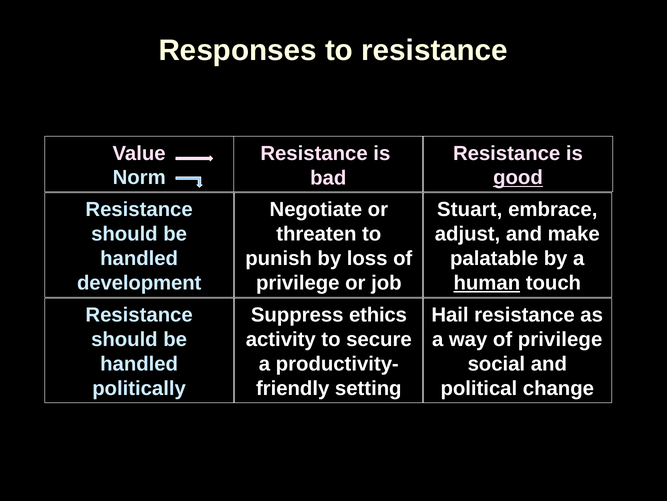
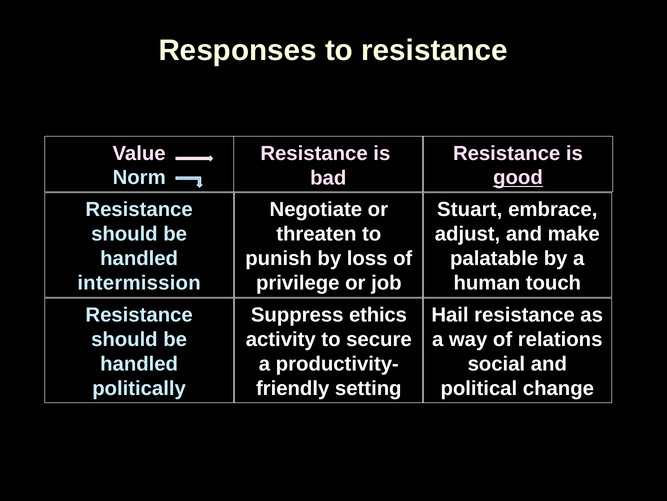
development: development -> intermission (139, 283)
human underline: present -> none (487, 283)
way of privilege: privilege -> relations (560, 339)
